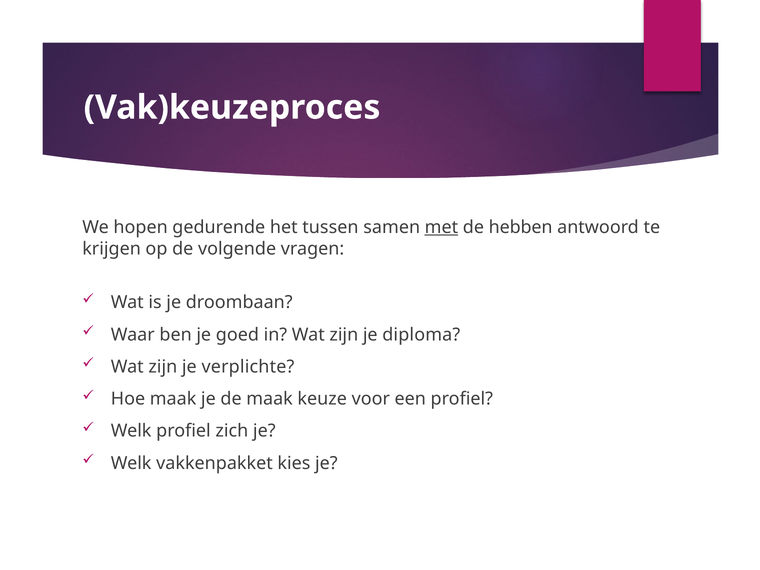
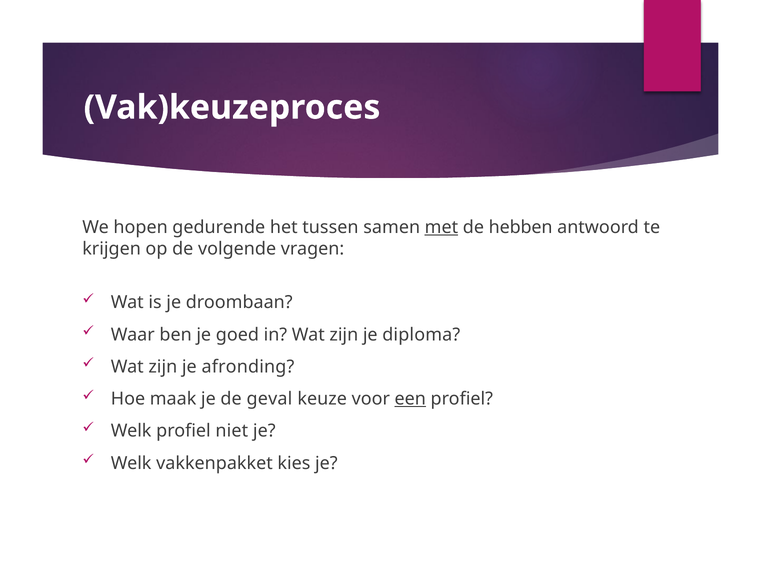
verplichte: verplichte -> afronding (248, 367)
de maak: maak -> geval (269, 399)
een underline: none -> present (410, 399)
zich: zich -> niet (232, 431)
